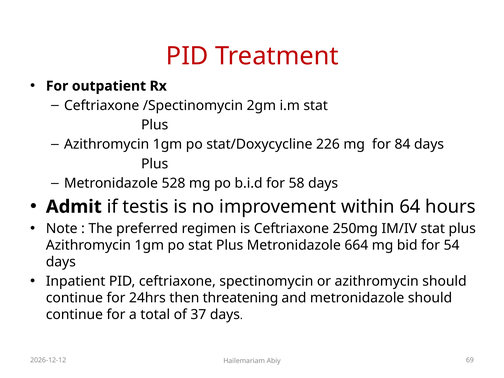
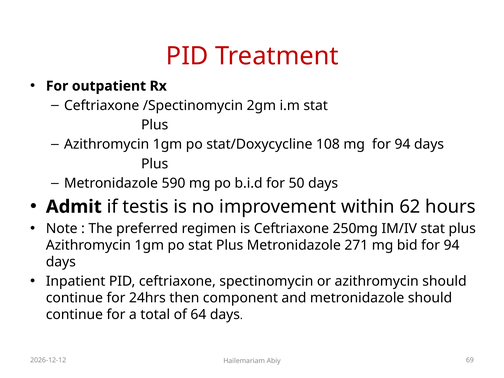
226: 226 -> 108 (328, 144)
mg for 84: 84 -> 94 (402, 144)
528: 528 -> 590 (173, 183)
58: 58 -> 50 (297, 183)
64: 64 -> 62 (410, 207)
664: 664 -> 271 (356, 245)
bid for 54: 54 -> 94 (452, 245)
threatening: threatening -> component (240, 298)
37: 37 -> 64 (198, 315)
